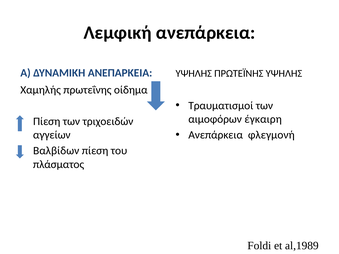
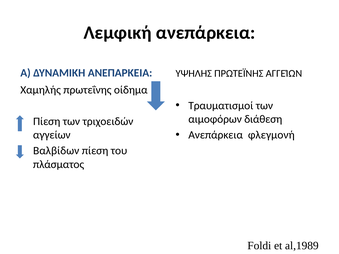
ΠΡΩΤΕΪΝΗΣ ΥΨΗΛΗΣ: ΥΨΗΛΗΣ -> ΑΓΓΕΊΩΝ (284, 73)
έγκαιρη: έγκαιρη -> διάθεση (263, 119)
